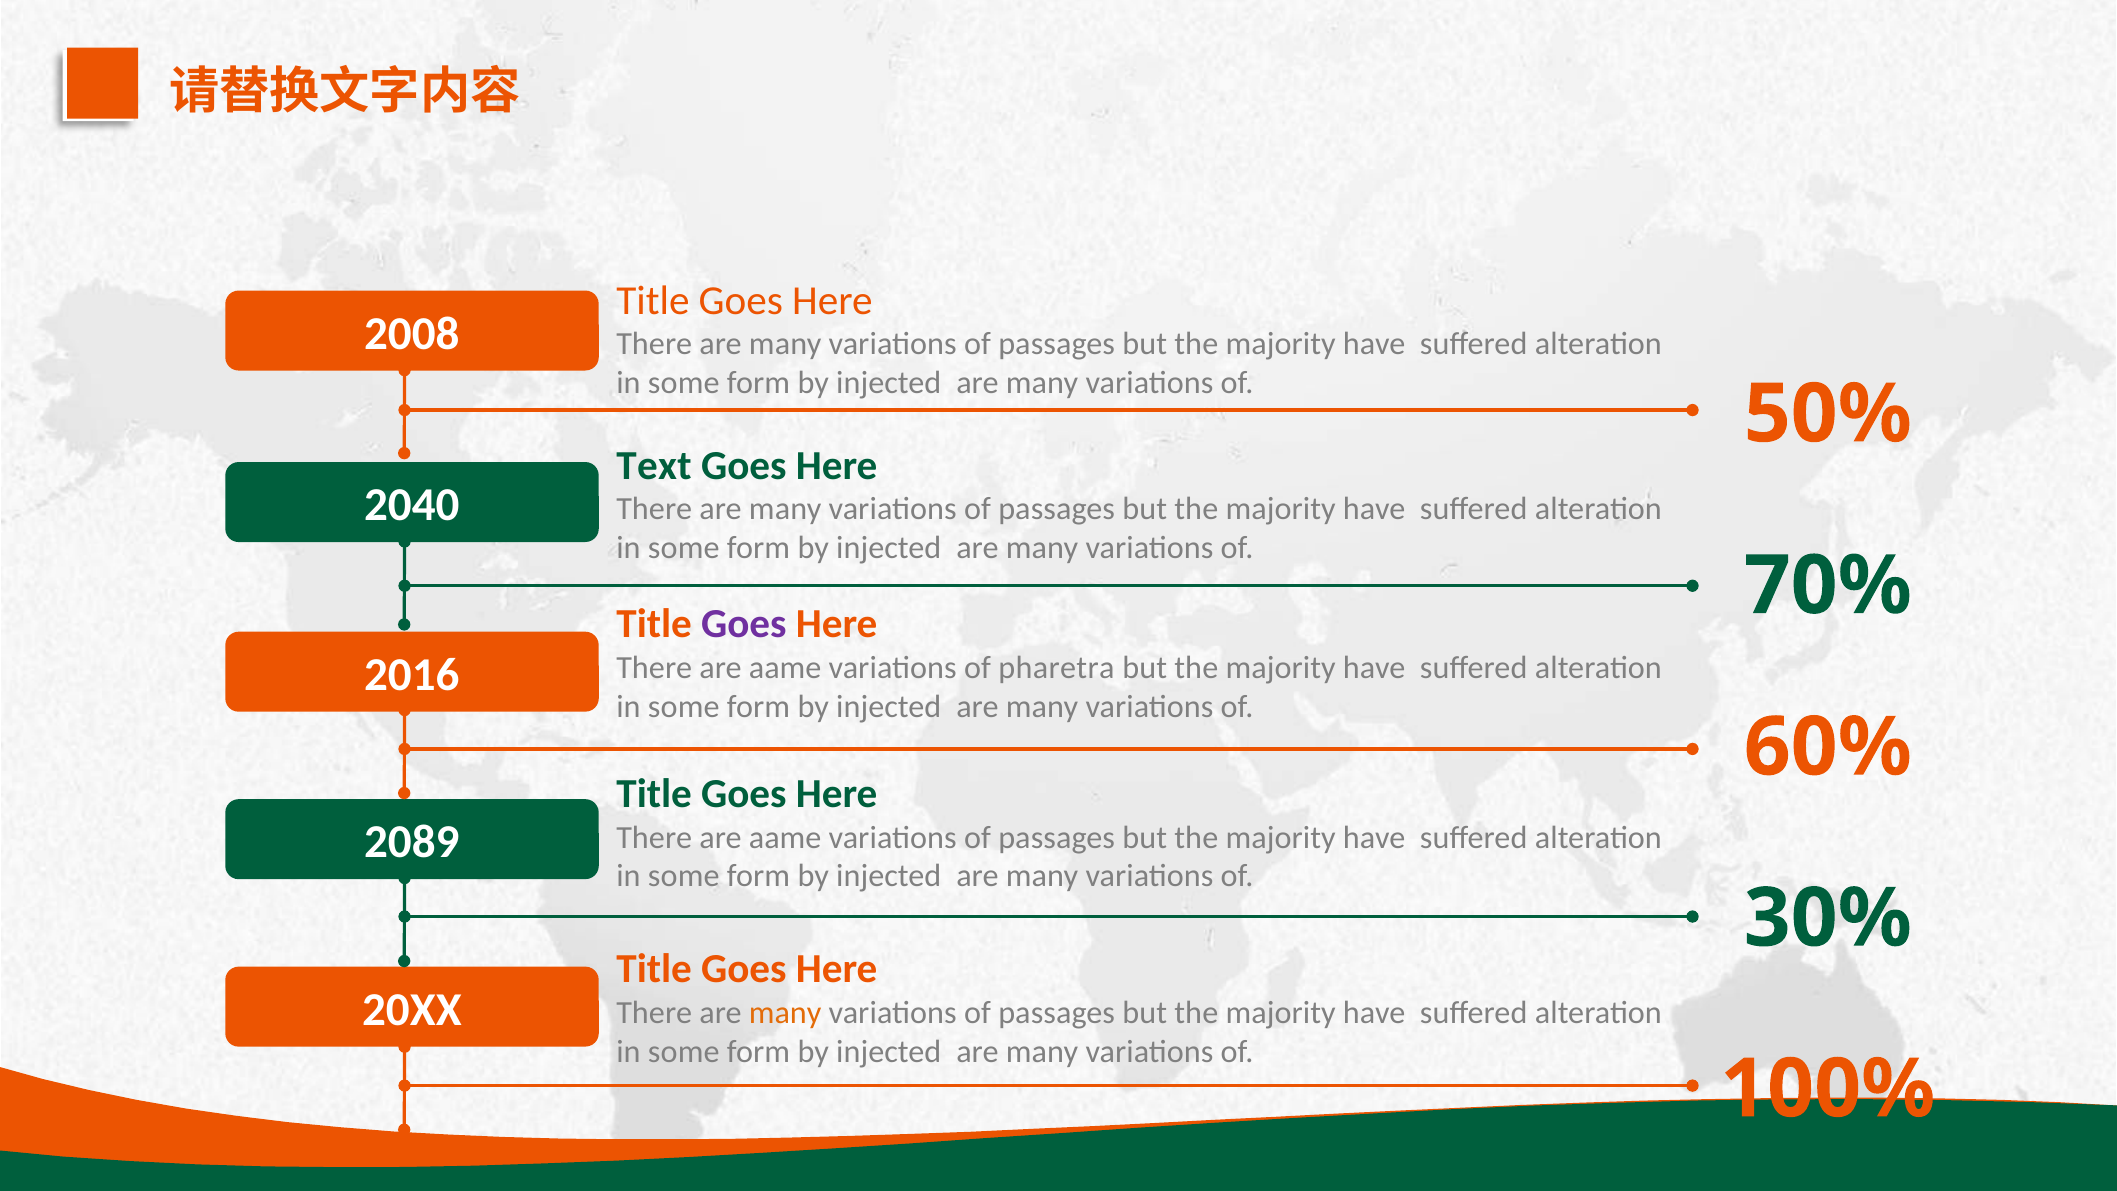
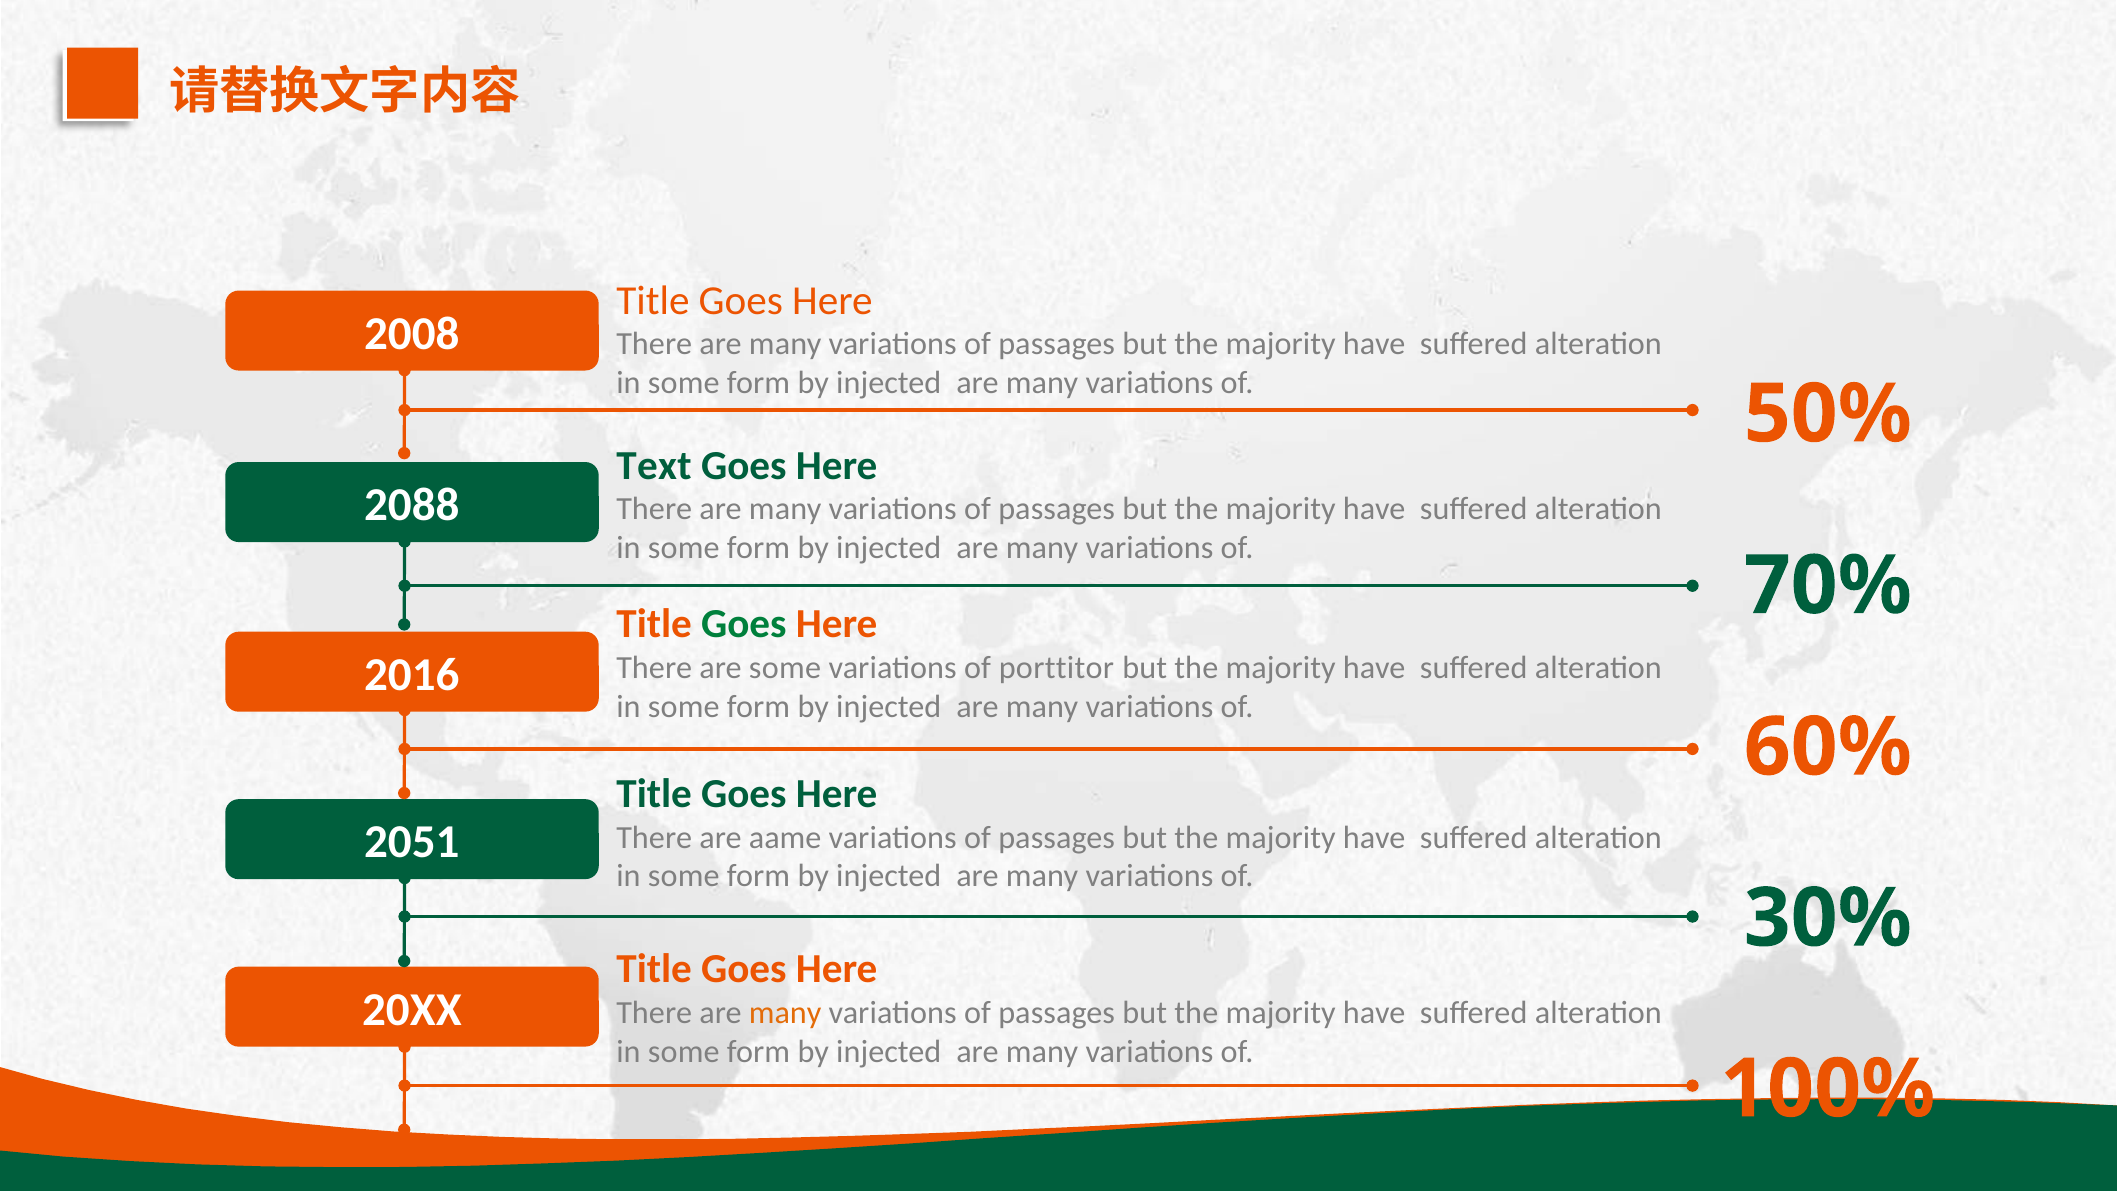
2040: 2040 -> 2088 (412, 505)
Goes colour: purple -> green (744, 624)
aame: aame -> some (785, 668)
pharetra: pharetra -> porttitor (1056, 668)
2089: 2089 -> 2051 (412, 842)
